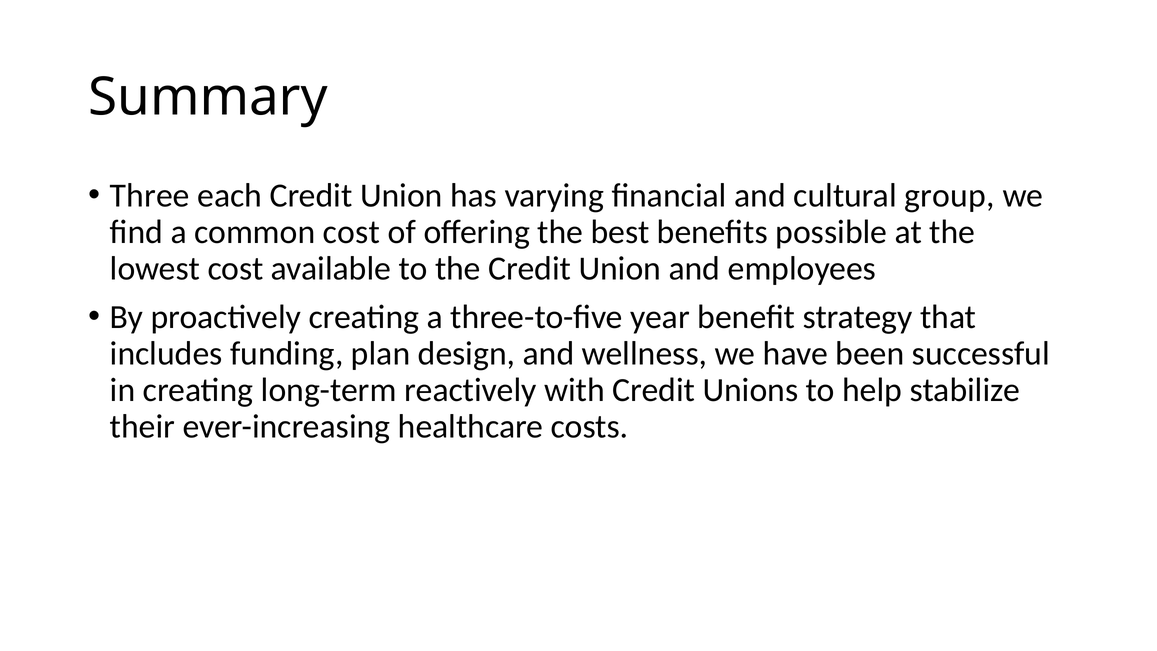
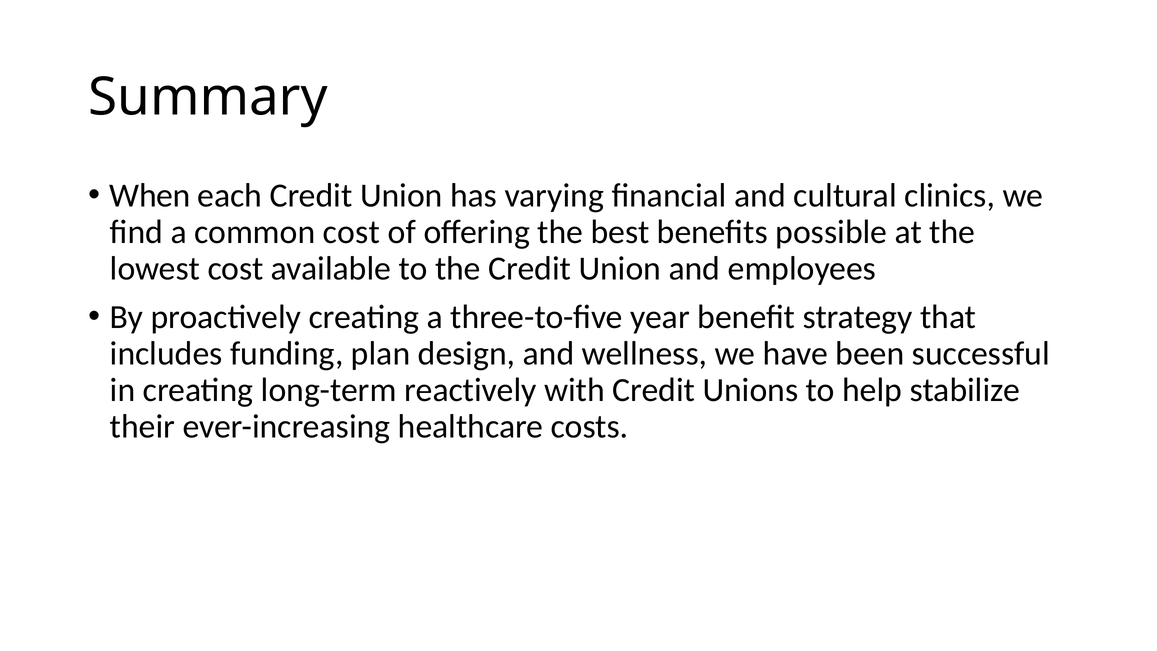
Three: Three -> When (150, 196)
group: group -> clinics (950, 196)
